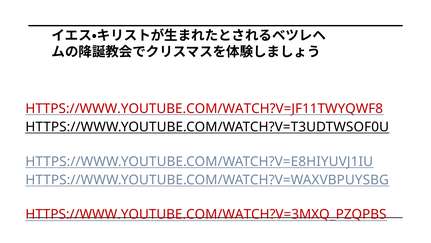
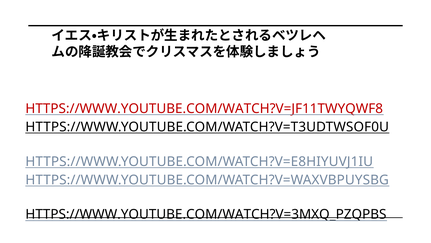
HTTPS://WWW.YOUTUBE.COM/WATCH?V=3MXQ_PZQPBS colour: red -> black (206, 214)
